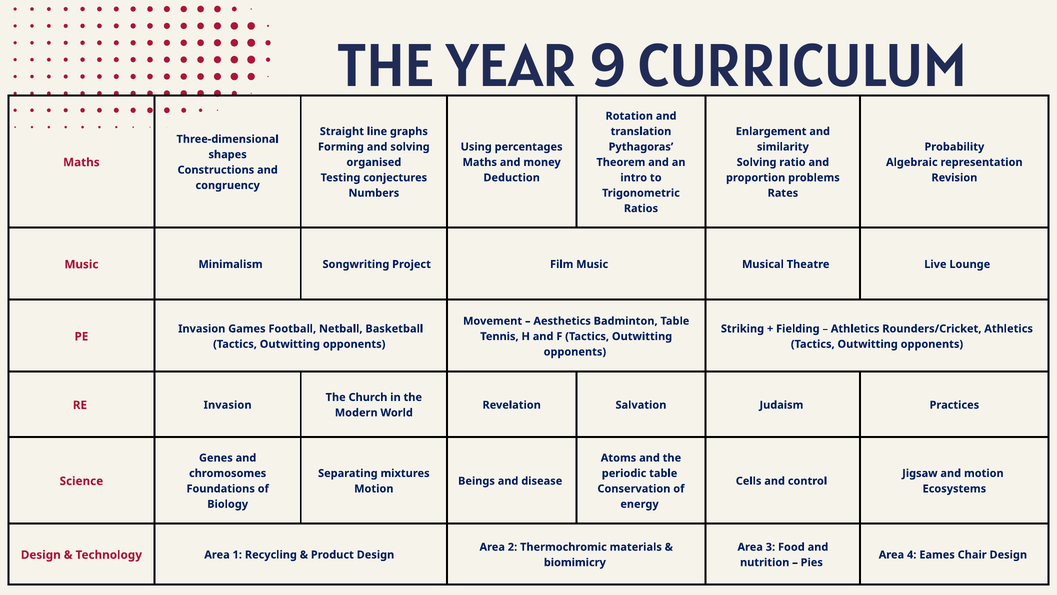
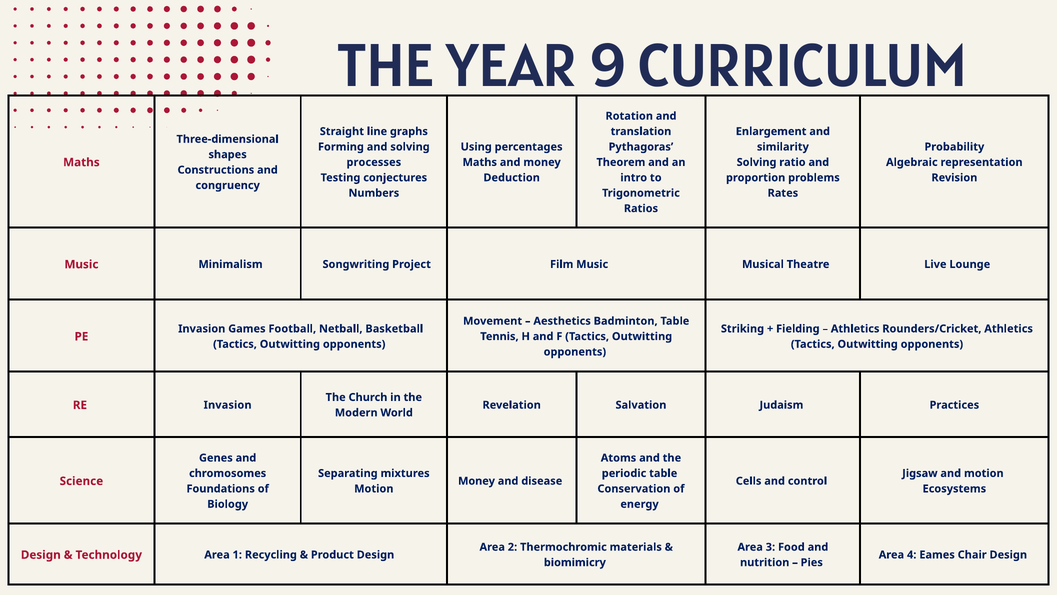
organised: organised -> processes (374, 162)
Beings: Beings -> Money (477, 481)
